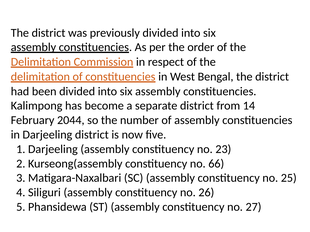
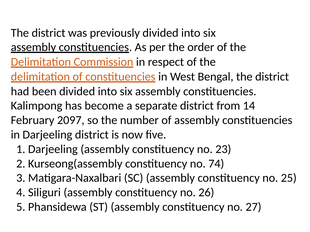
2044: 2044 -> 2097 (71, 120)
66: 66 -> 74 (216, 164)
